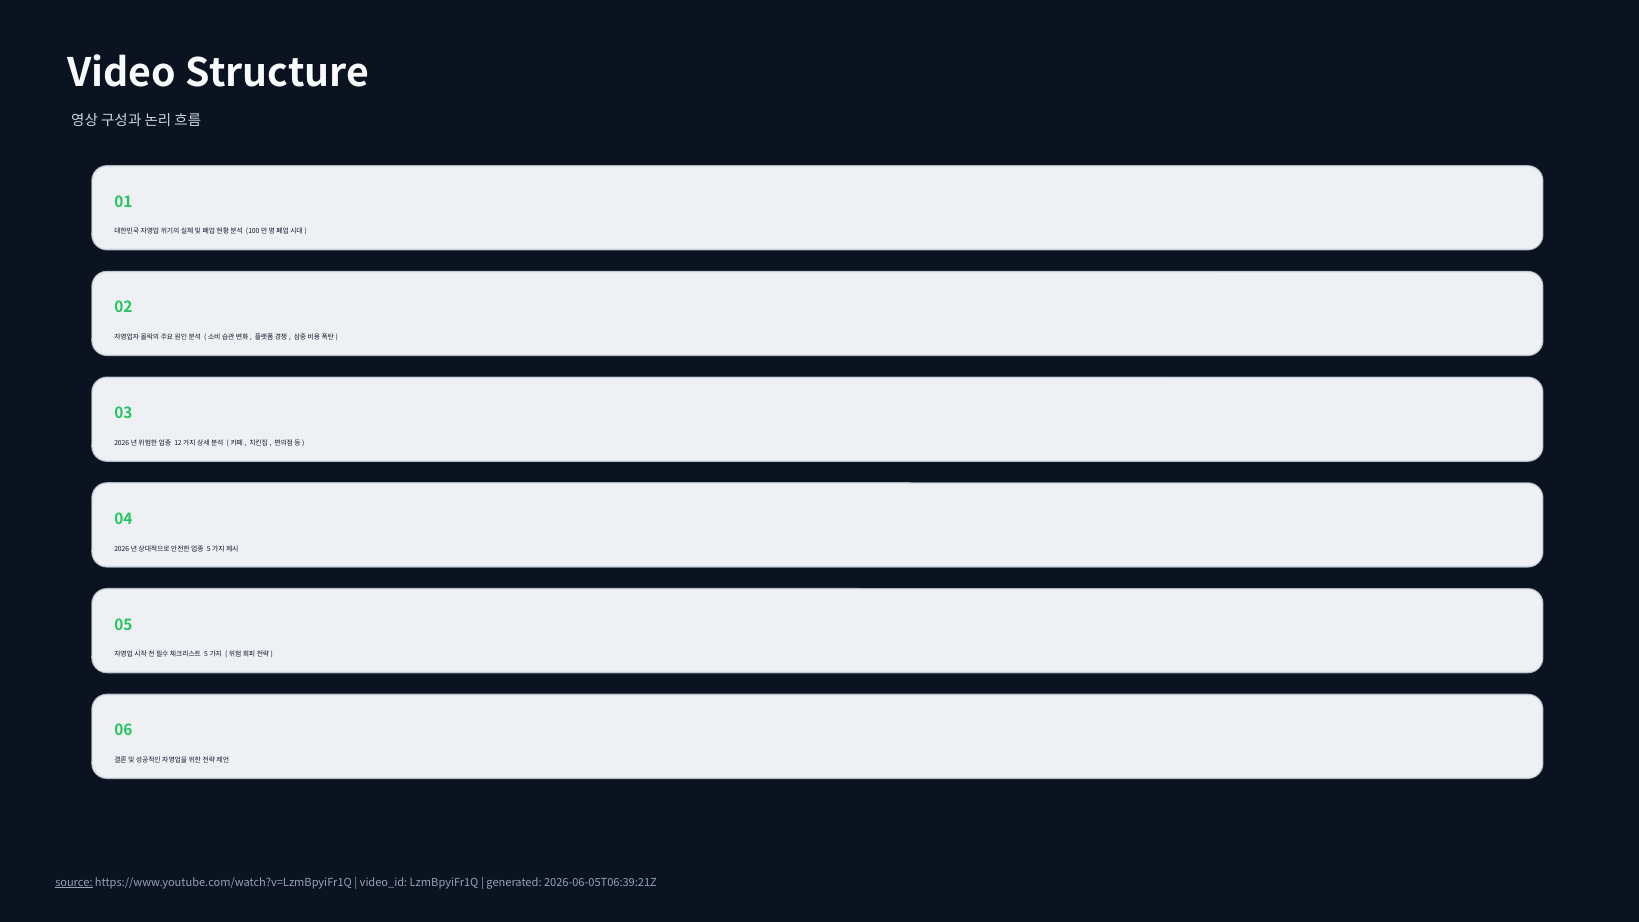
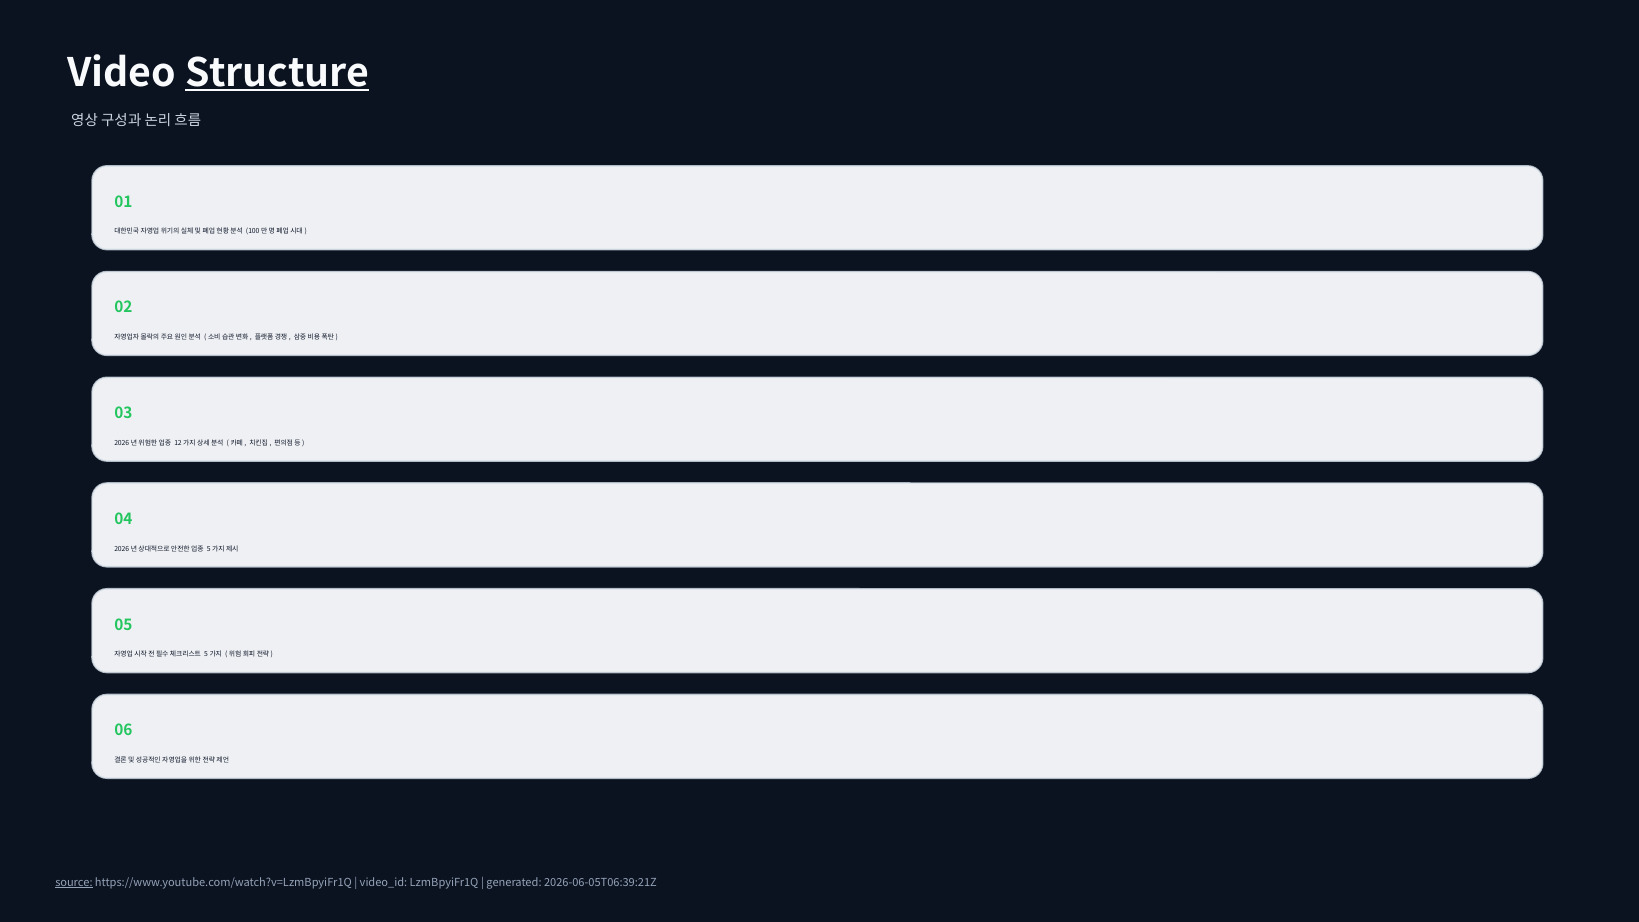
Structure underline: none -> present (277, 73)
